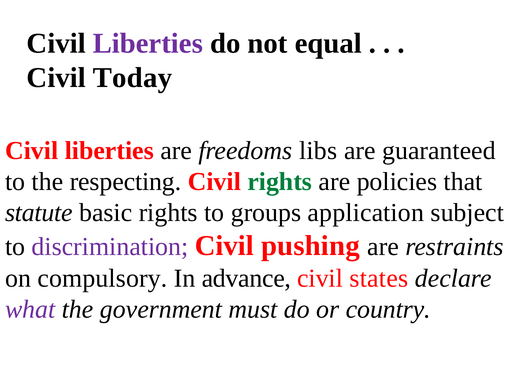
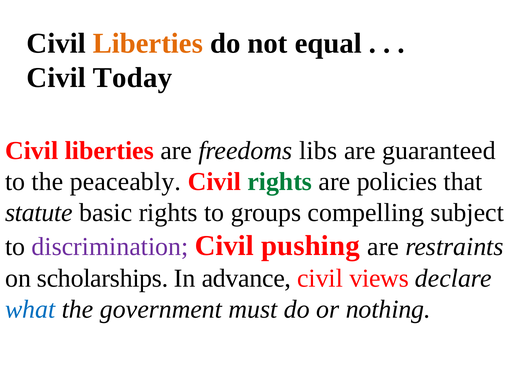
Liberties colour: purple -> orange (148, 43)
respecting: respecting -> peaceably (125, 182)
application: application -> compelling (366, 213)
compulsory: compulsory -> scholarships (103, 279)
states: states -> views (379, 279)
what colour: purple -> blue (30, 310)
country: country -> nothing (388, 310)
